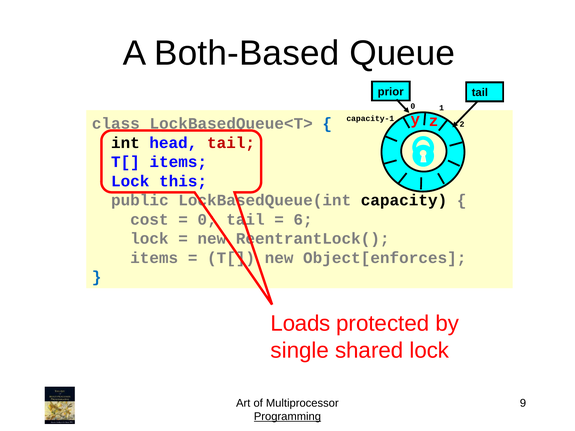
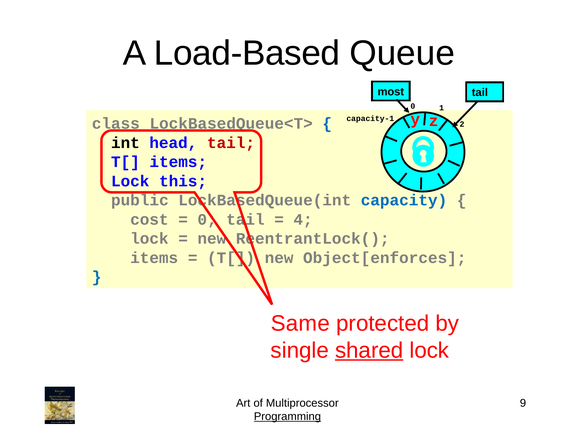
Both-Based: Both-Based -> Load-Based (247, 53)
prior: prior -> most (391, 92)
capacity colour: black -> blue (404, 200)
6: 6 -> 4 (303, 220)
Loads: Loads -> Same (300, 324)
shared underline: none -> present (369, 351)
